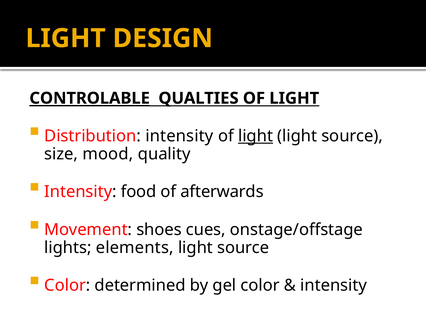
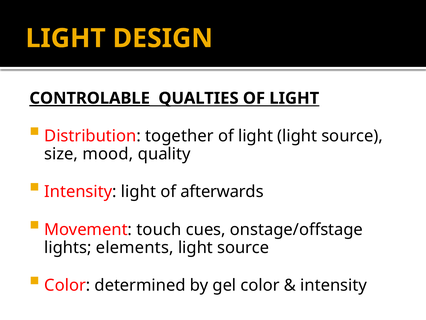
Distribution intensity: intensity -> together (179, 136)
light underline: present -> none (256, 136)
Intensity food: food -> light (139, 192)
shoes: shoes -> touch (159, 229)
